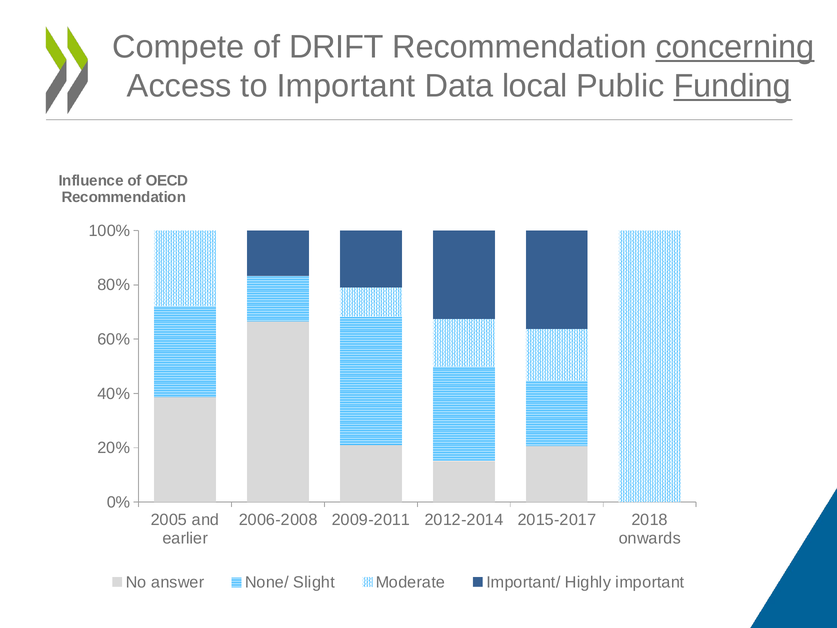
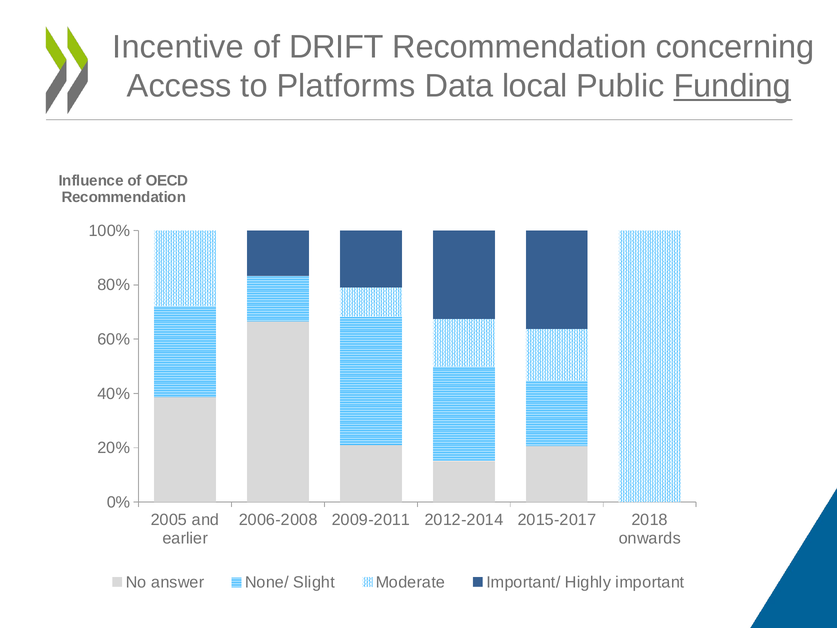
Compete: Compete -> Incentive (178, 47)
concerning underline: present -> none (735, 47)
to Important: Important -> Platforms (346, 86)
